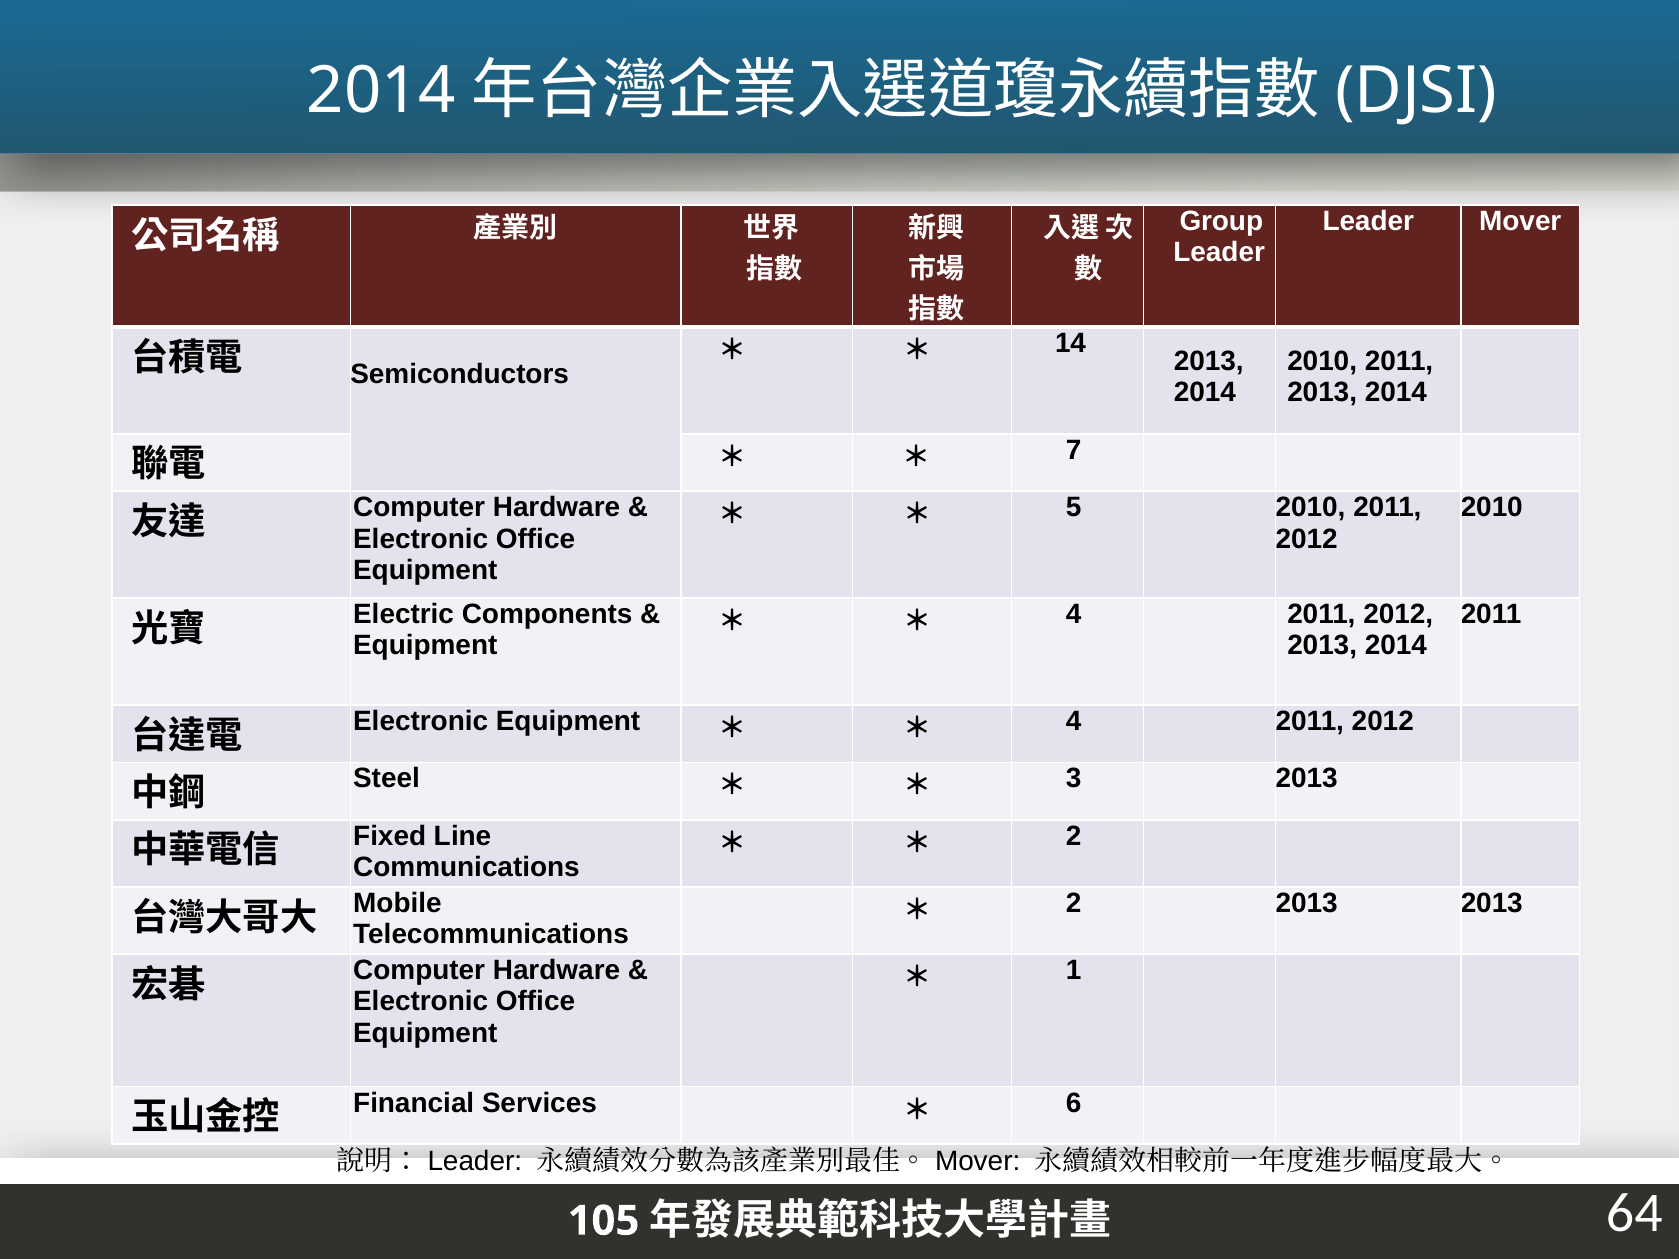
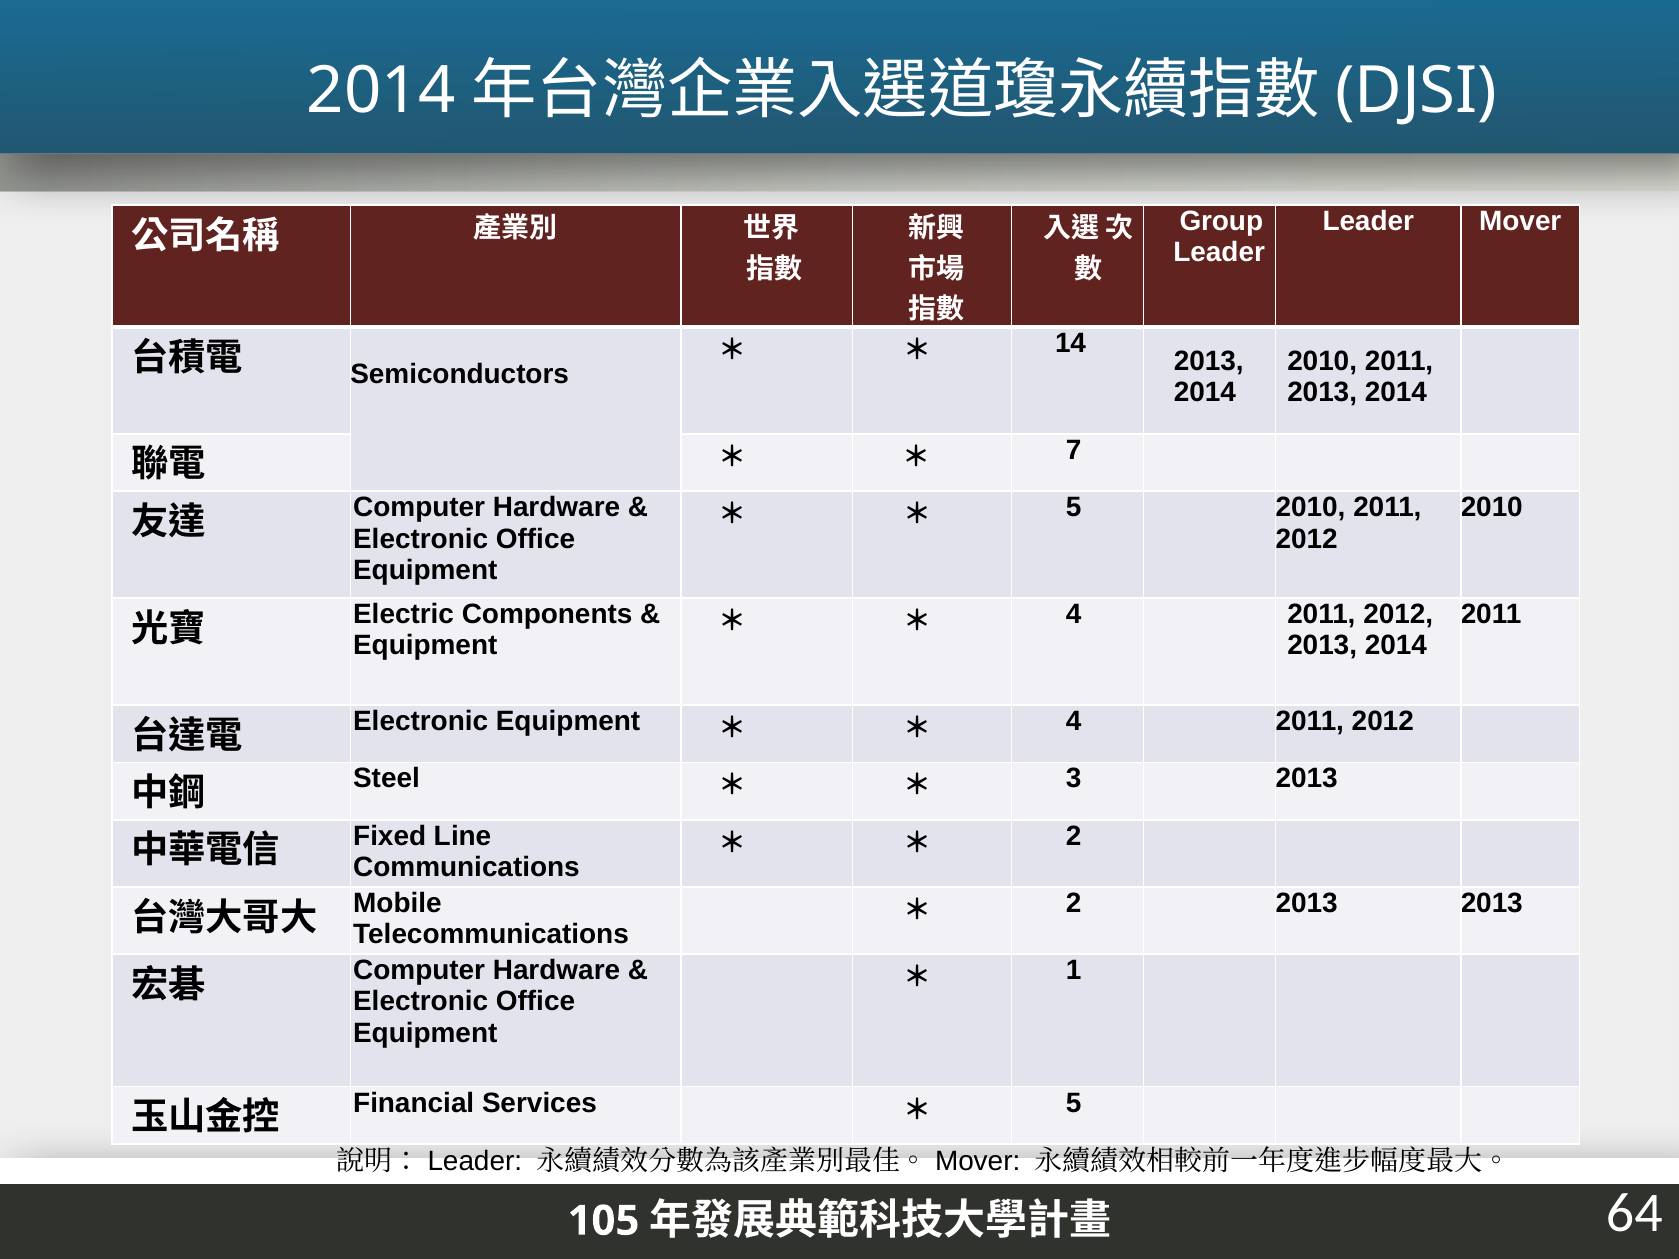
6: 6 -> 5 (1074, 1103)
